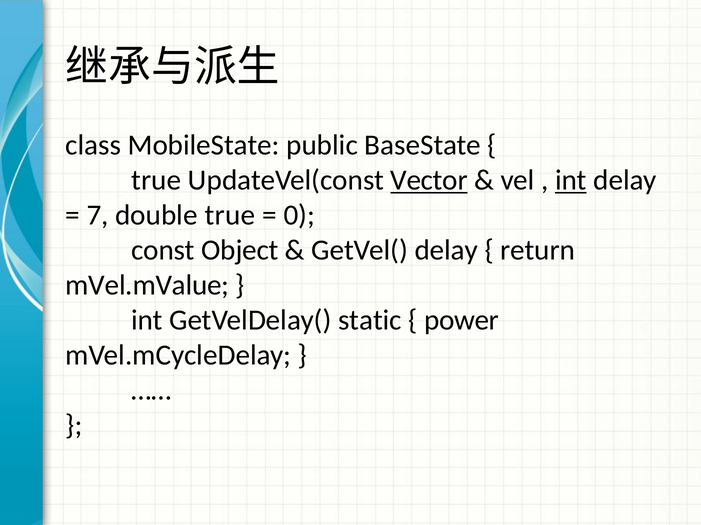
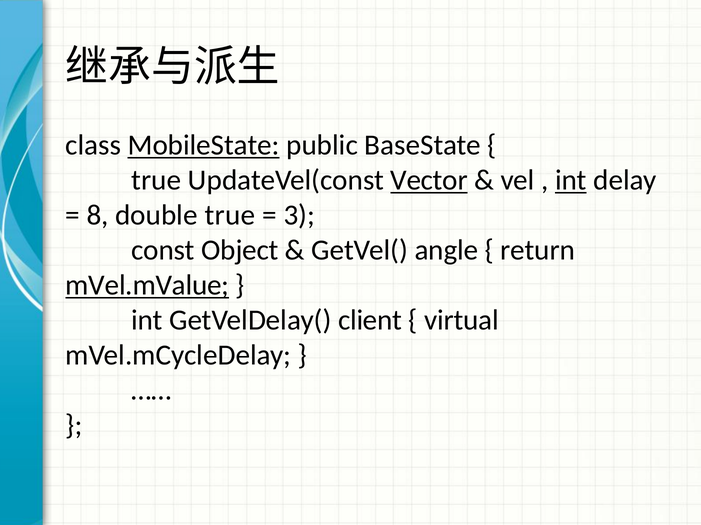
MobileState underline: none -> present (204, 145)
7: 7 -> 8 (98, 216)
0: 0 -> 3 (299, 216)
GetVel( delay: delay -> angle (446, 251)
mVel.mValue underline: none -> present (147, 286)
static: static -> client (370, 321)
power: power -> virtual (462, 321)
